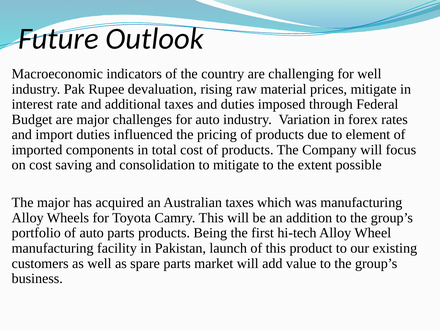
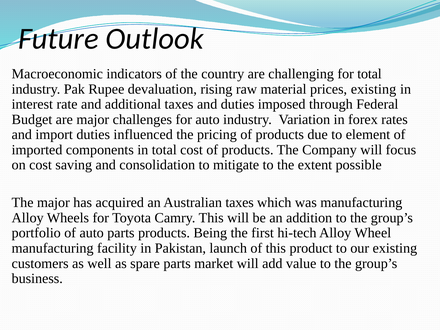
for well: well -> total (370, 74)
prices mitigate: mitigate -> existing (374, 89)
